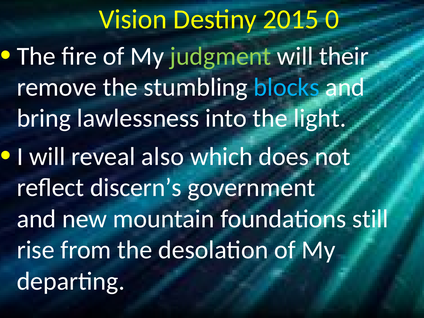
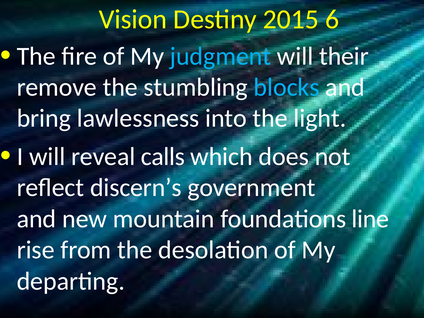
0: 0 -> 6 (332, 19)
judgment colour: light green -> light blue (220, 56)
also: also -> calls (163, 157)
still: still -> line (370, 219)
